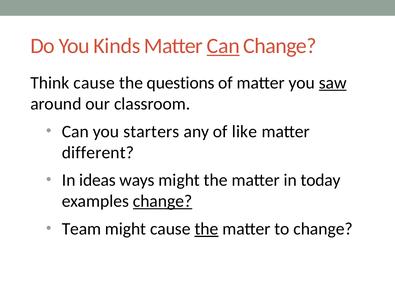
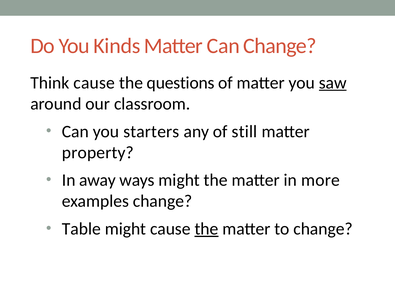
Can underline: present -> none (223, 46)
like: like -> still (244, 132)
different: different -> property (98, 153)
ideas: ideas -> away (97, 180)
today: today -> more (320, 180)
change underline: present -> none (163, 201)
Team: Team -> Table (81, 229)
